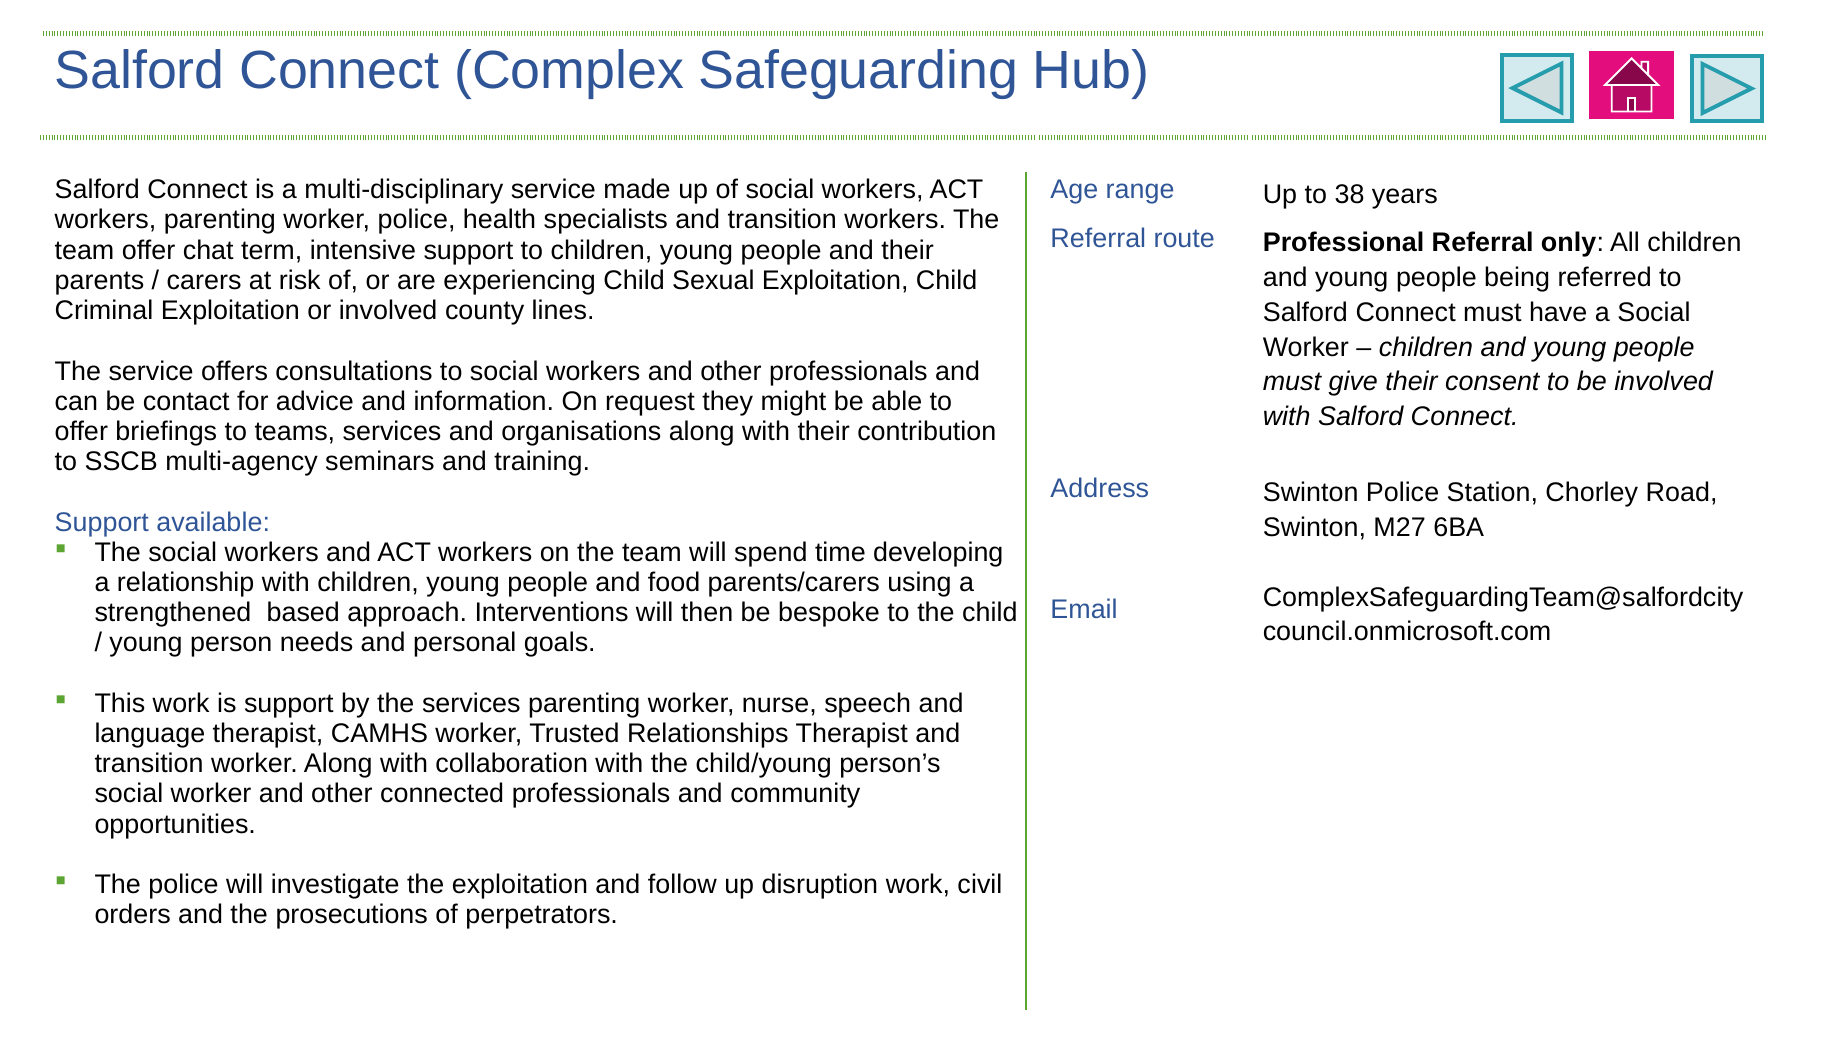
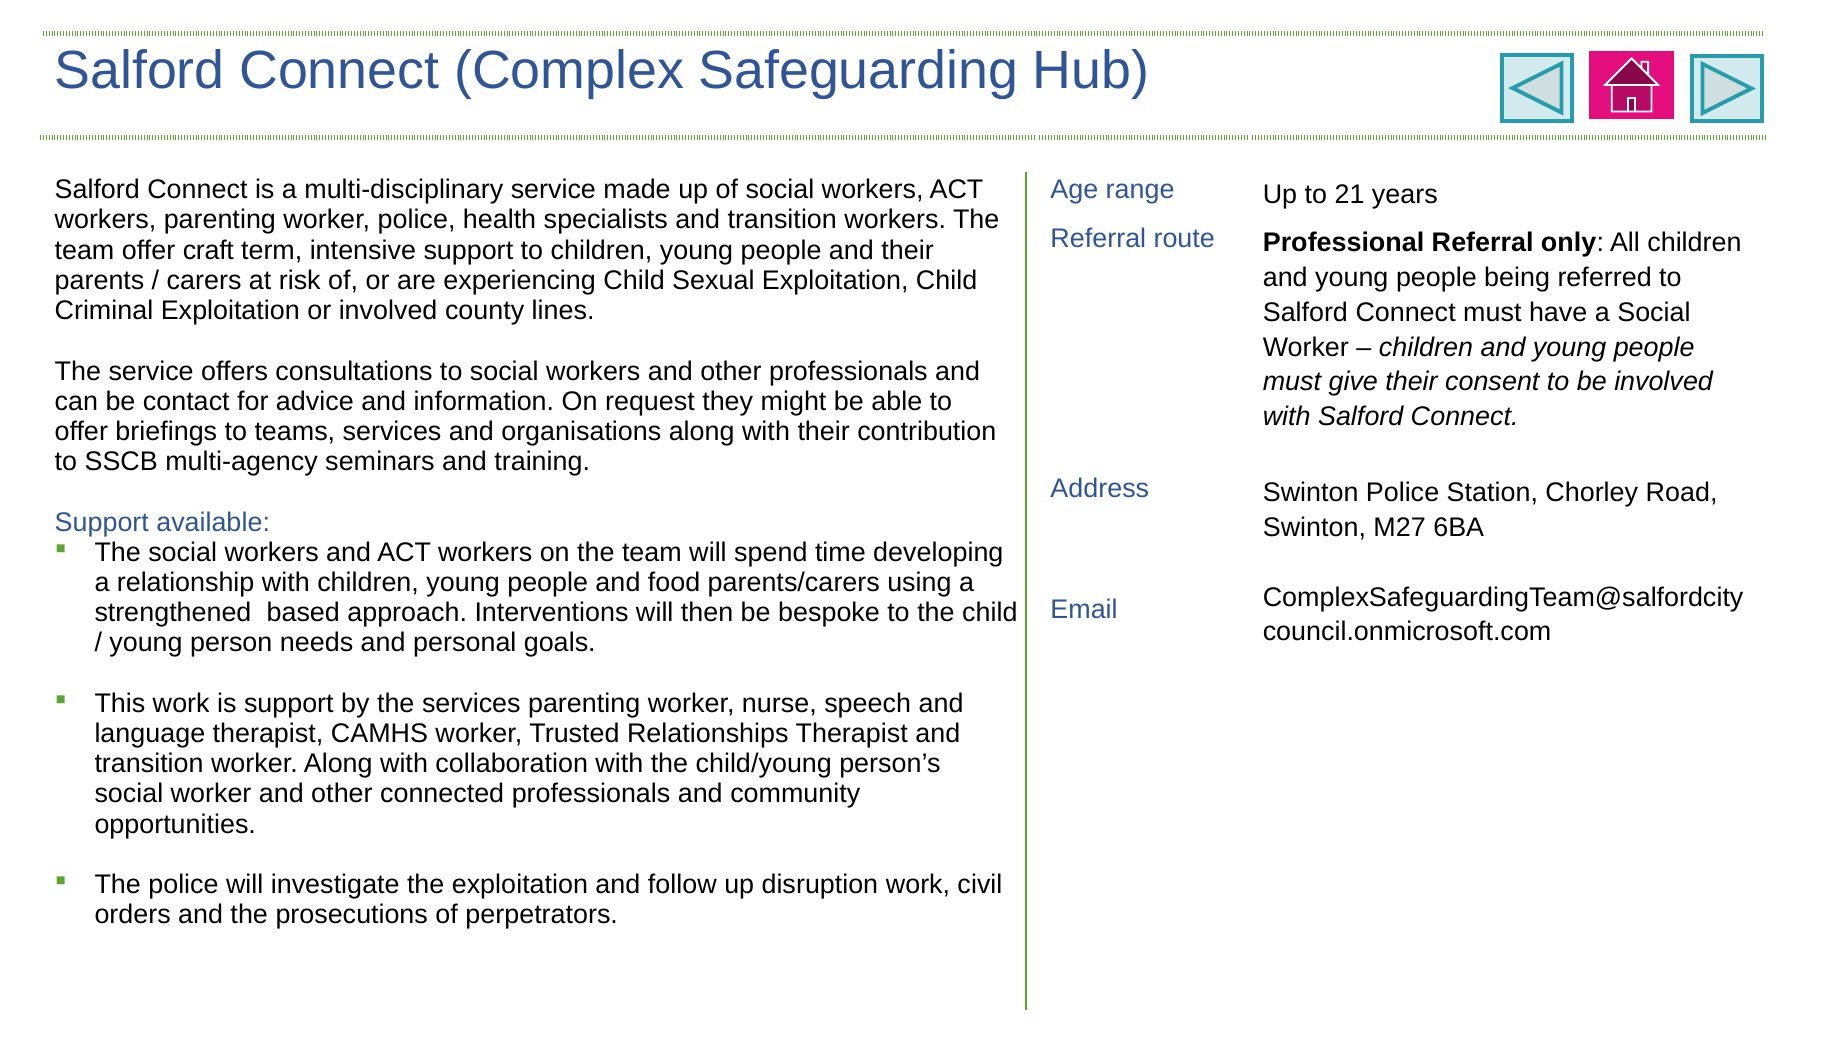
38: 38 -> 21 (1350, 194)
chat: chat -> craft (208, 250)
